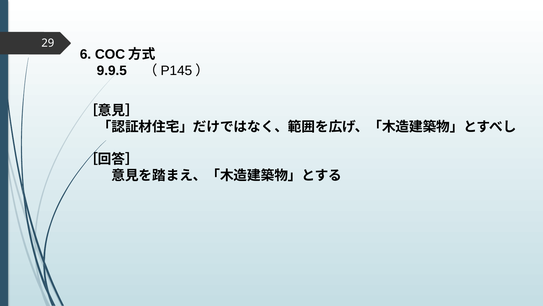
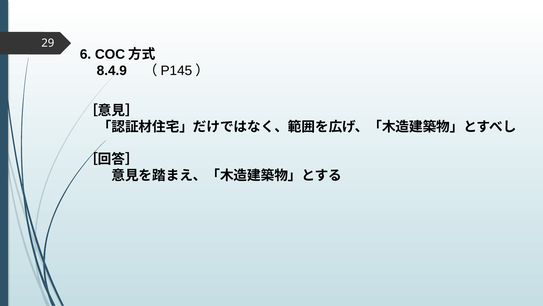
9.9.5: 9.9.5 -> 8.4.9 (112, 71)
